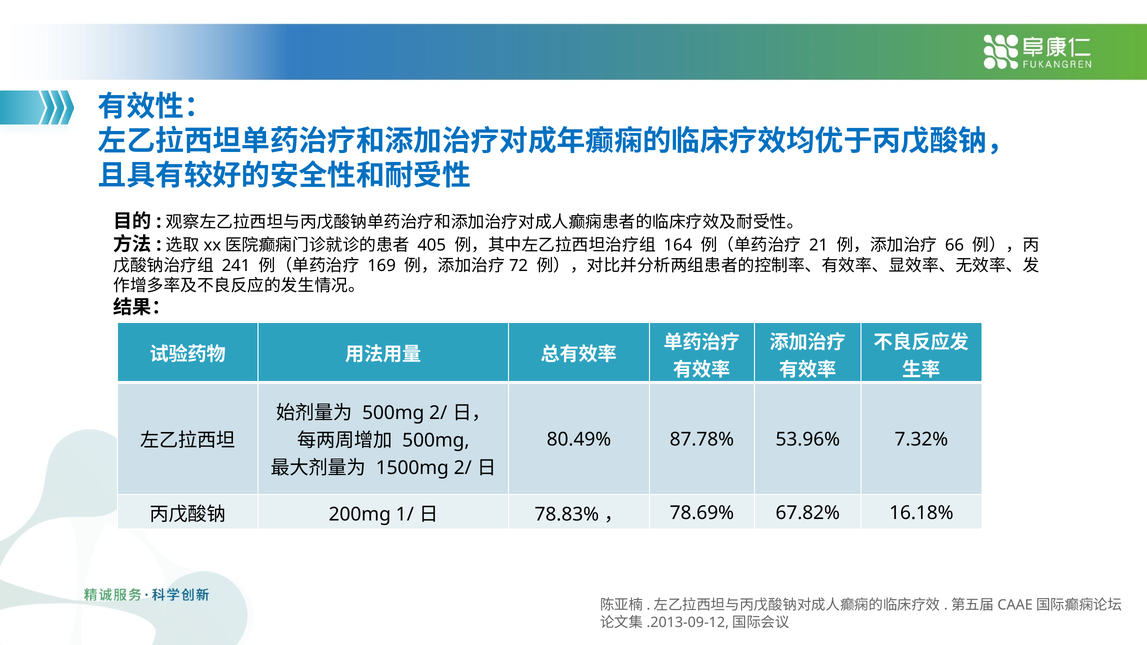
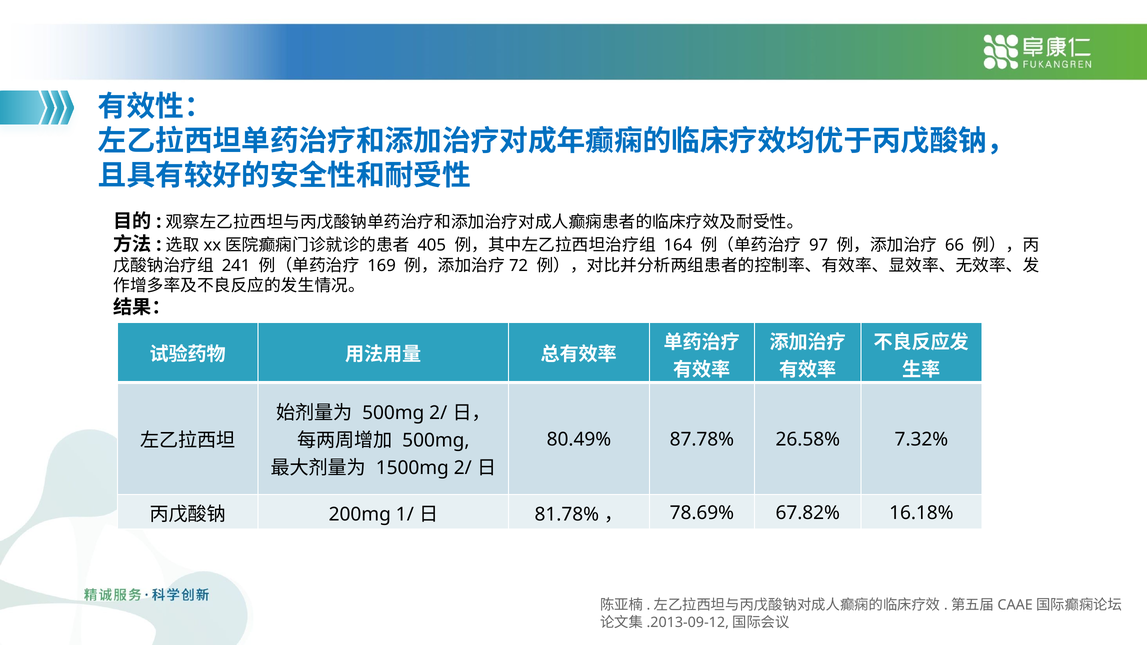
21: 21 -> 97 (819, 245)
53.96%: 53.96% -> 26.58% (808, 440)
78.83%: 78.83% -> 81.78% (567, 515)
